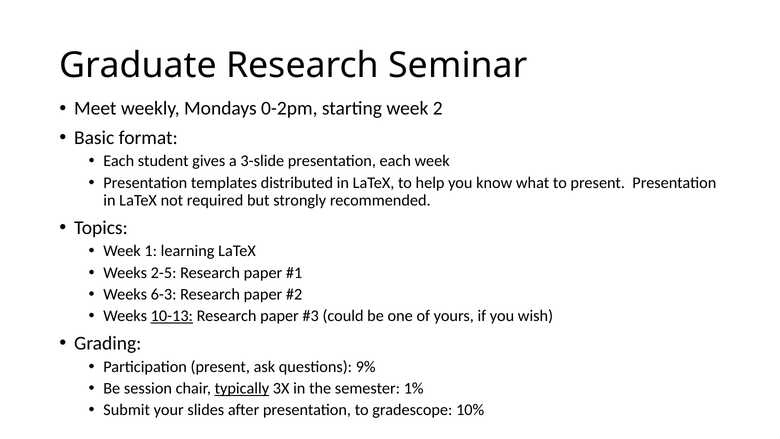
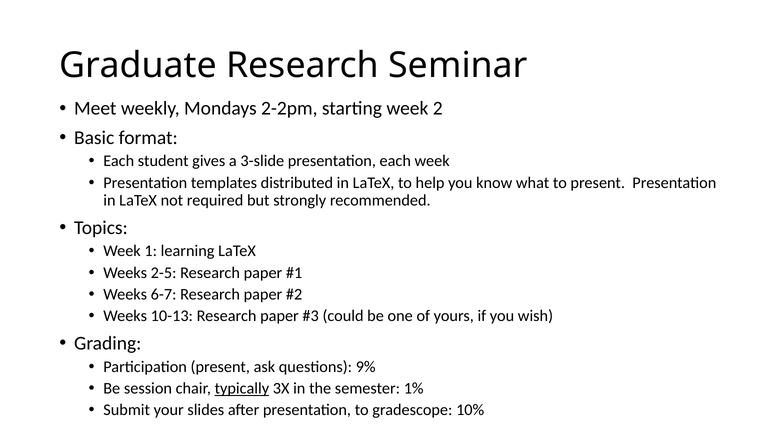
0-2pm: 0-2pm -> 2-2pm (289, 108)
6-3: 6-3 -> 6-7 (164, 294)
10-13 underline: present -> none (172, 316)
